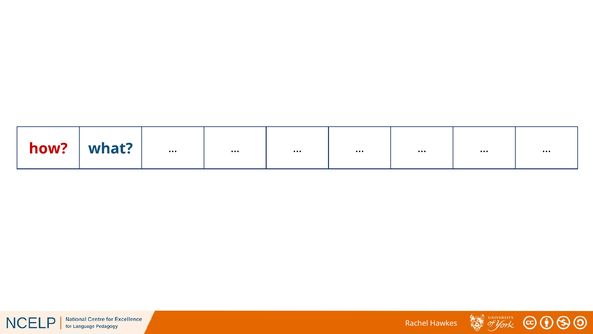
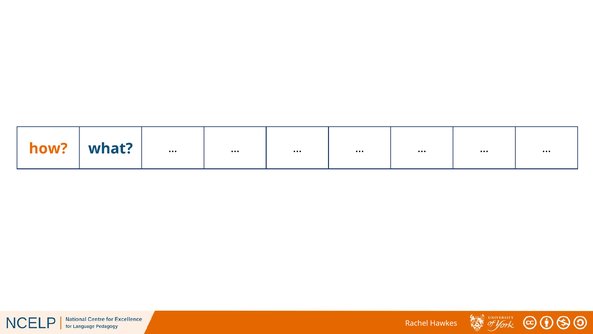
how colour: red -> orange (48, 148)
